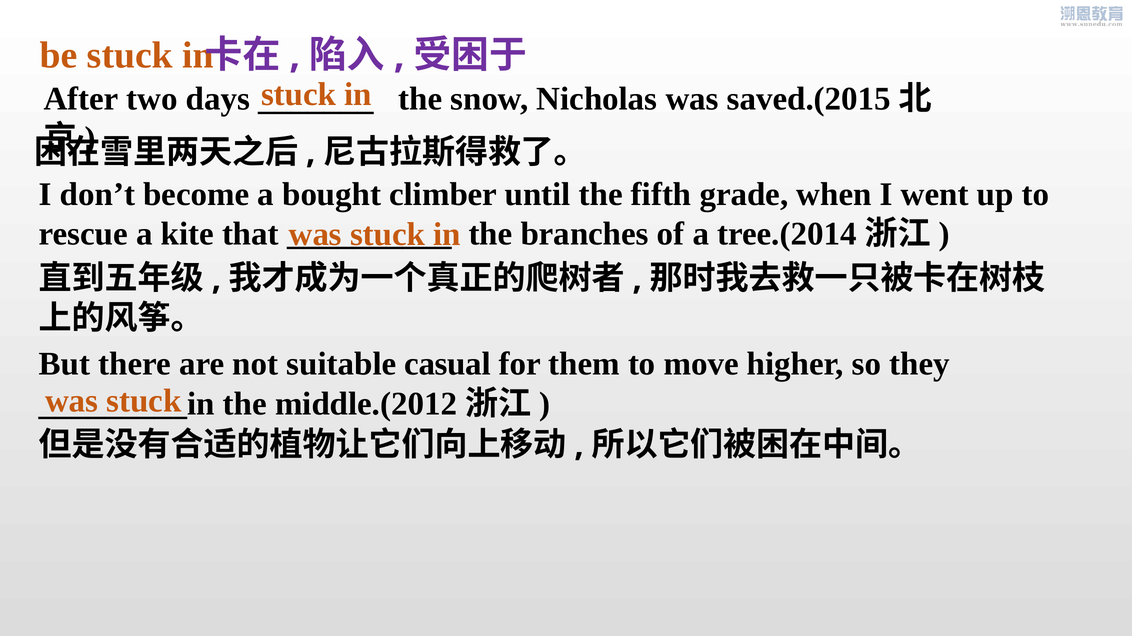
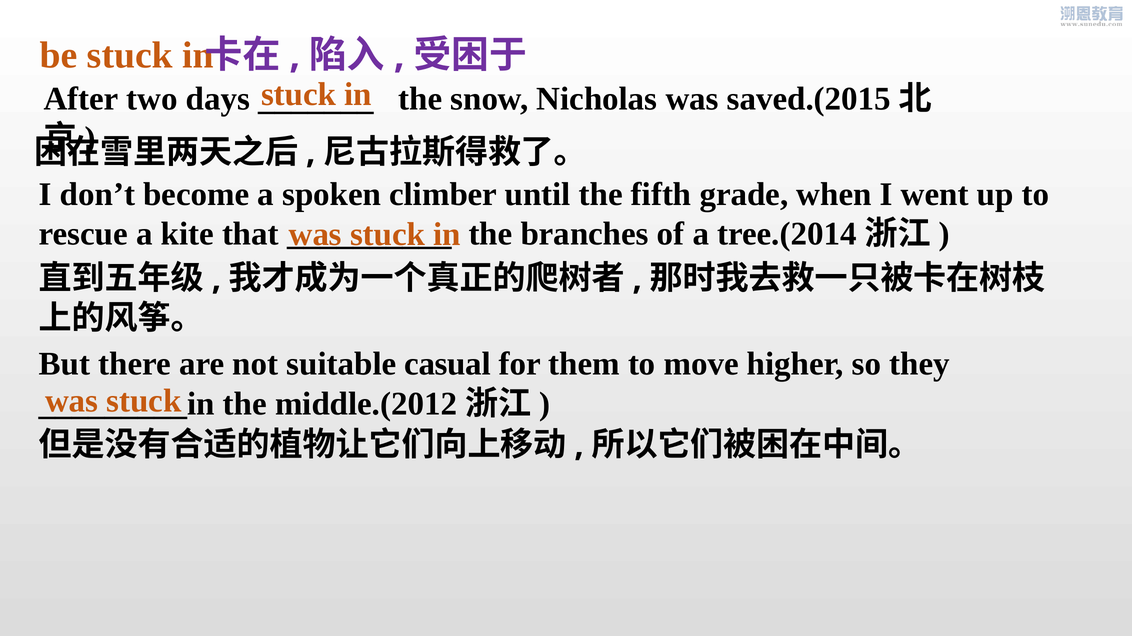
bought: bought -> spoken (332, 195)
